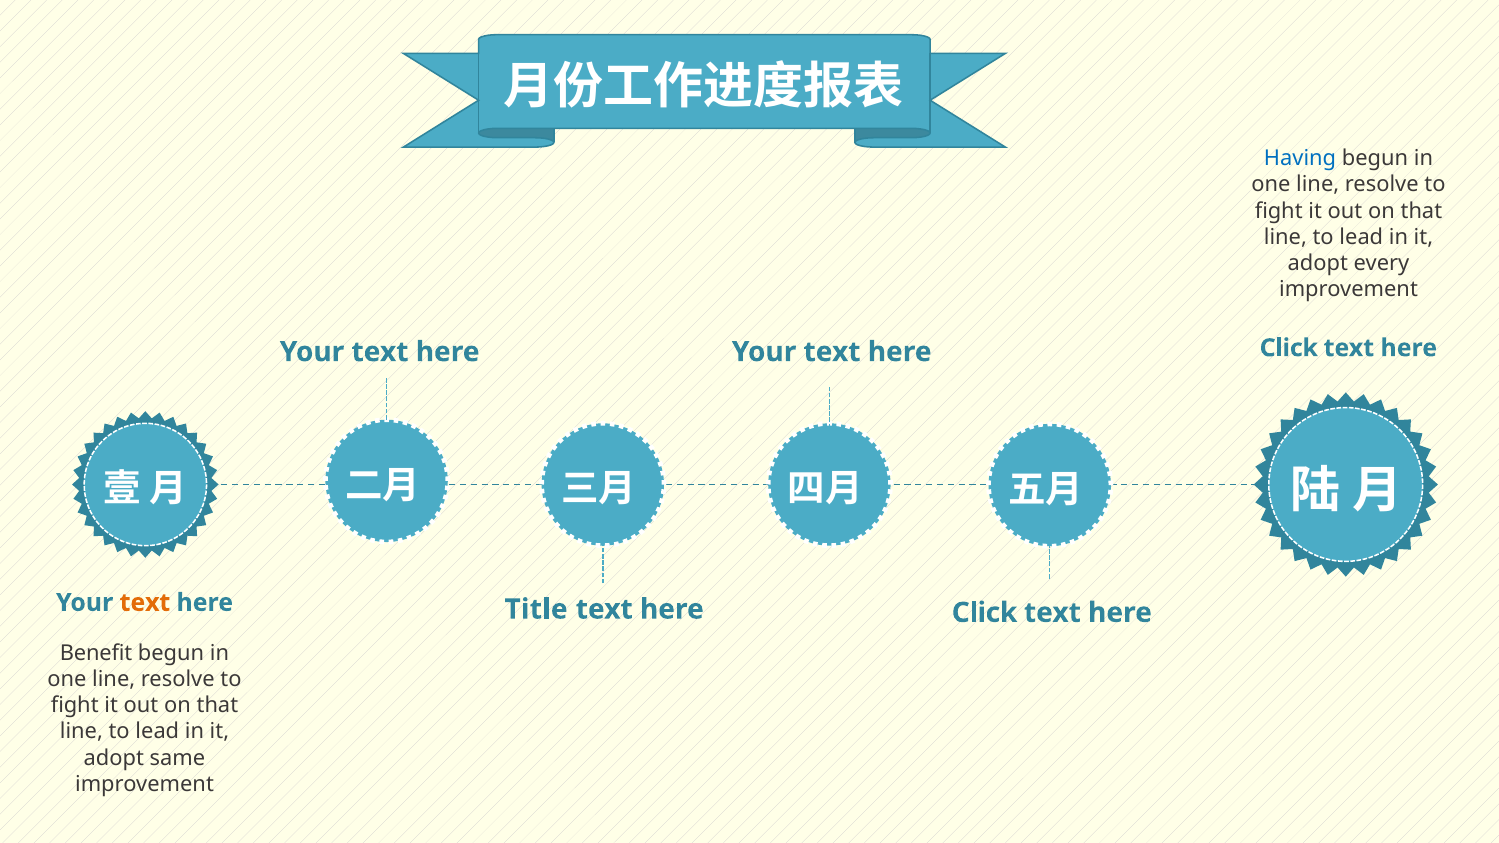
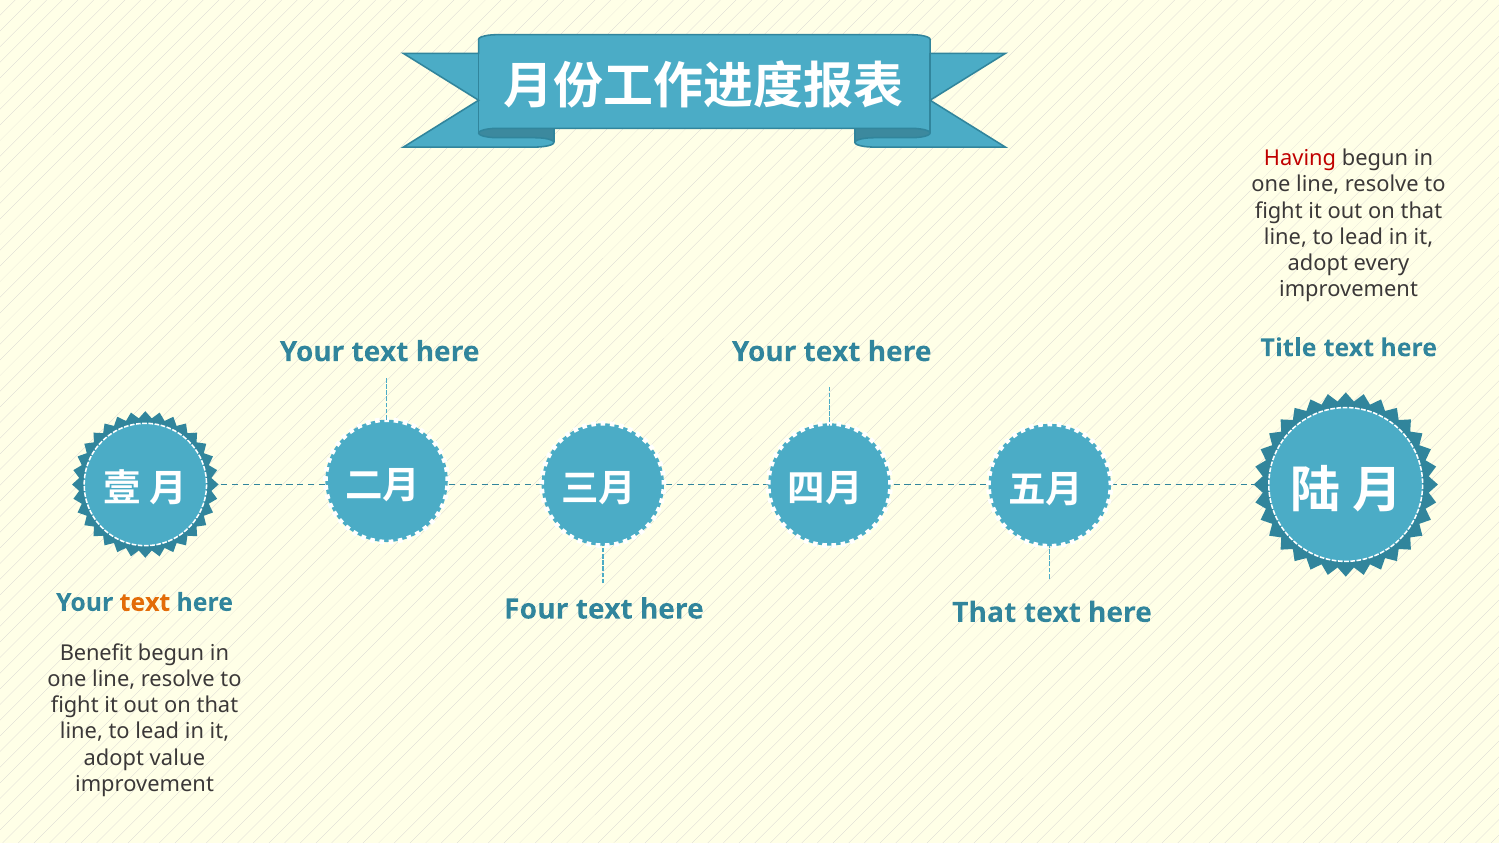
Having colour: blue -> red (1300, 159)
Click: Click -> Title (1289, 348)
Title: Title -> Four (536, 609)
Click: Click -> That (984, 613)
same: same -> value (177, 758)
